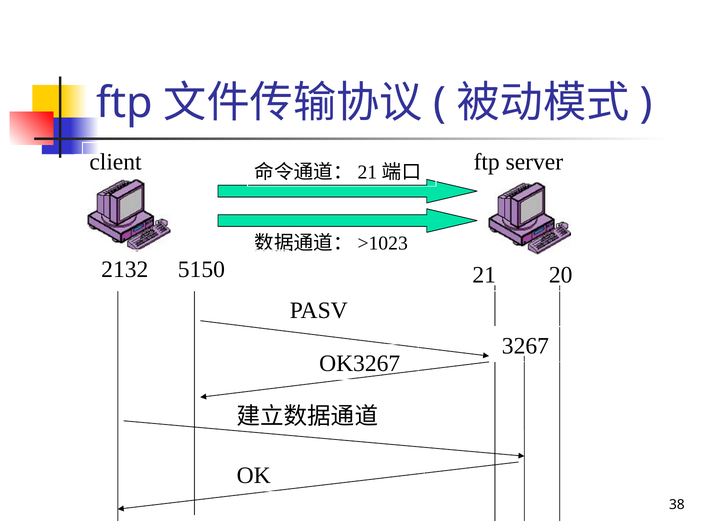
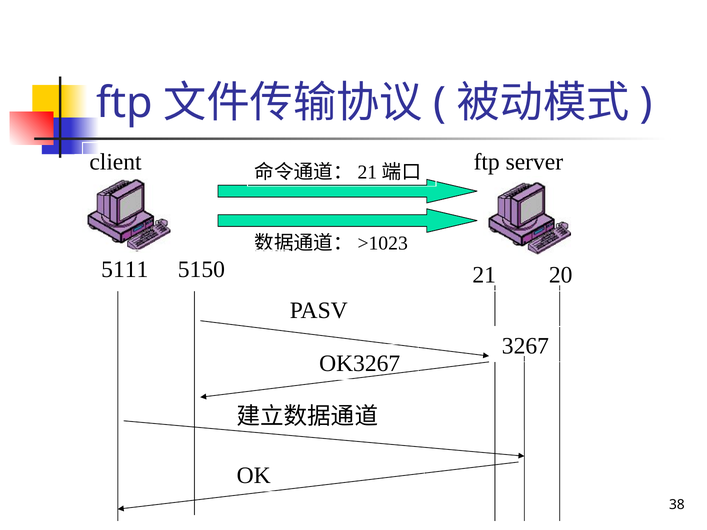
2132: 2132 -> 5111 (125, 269)
